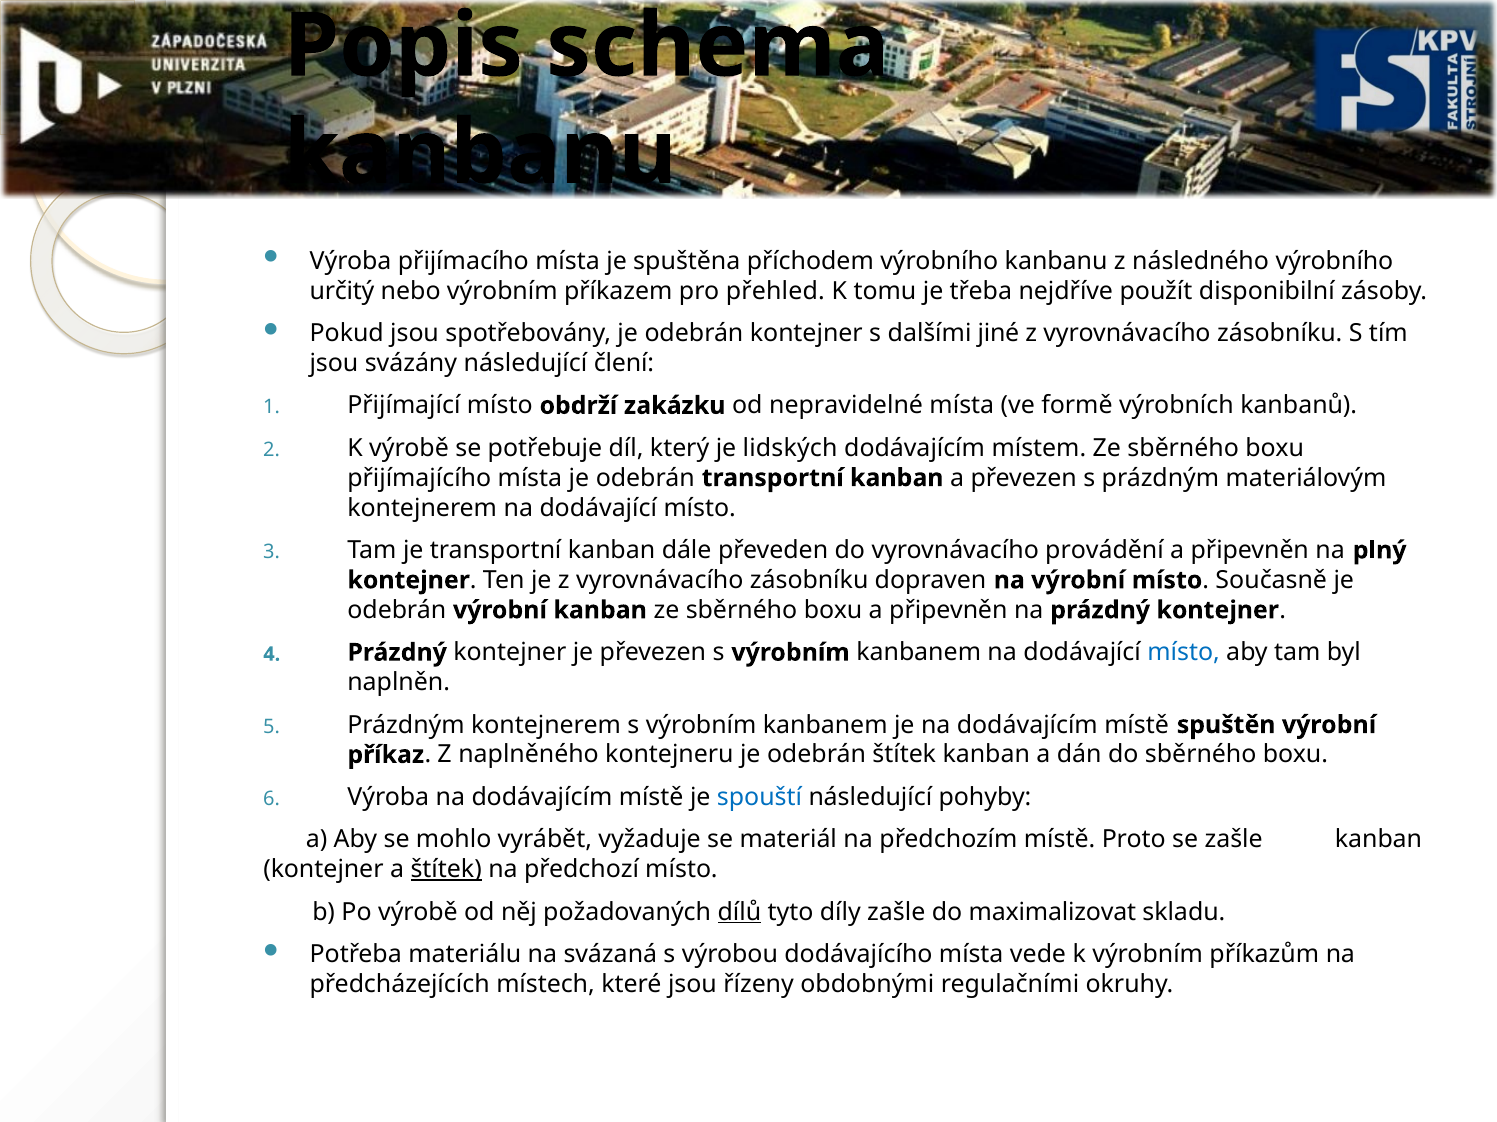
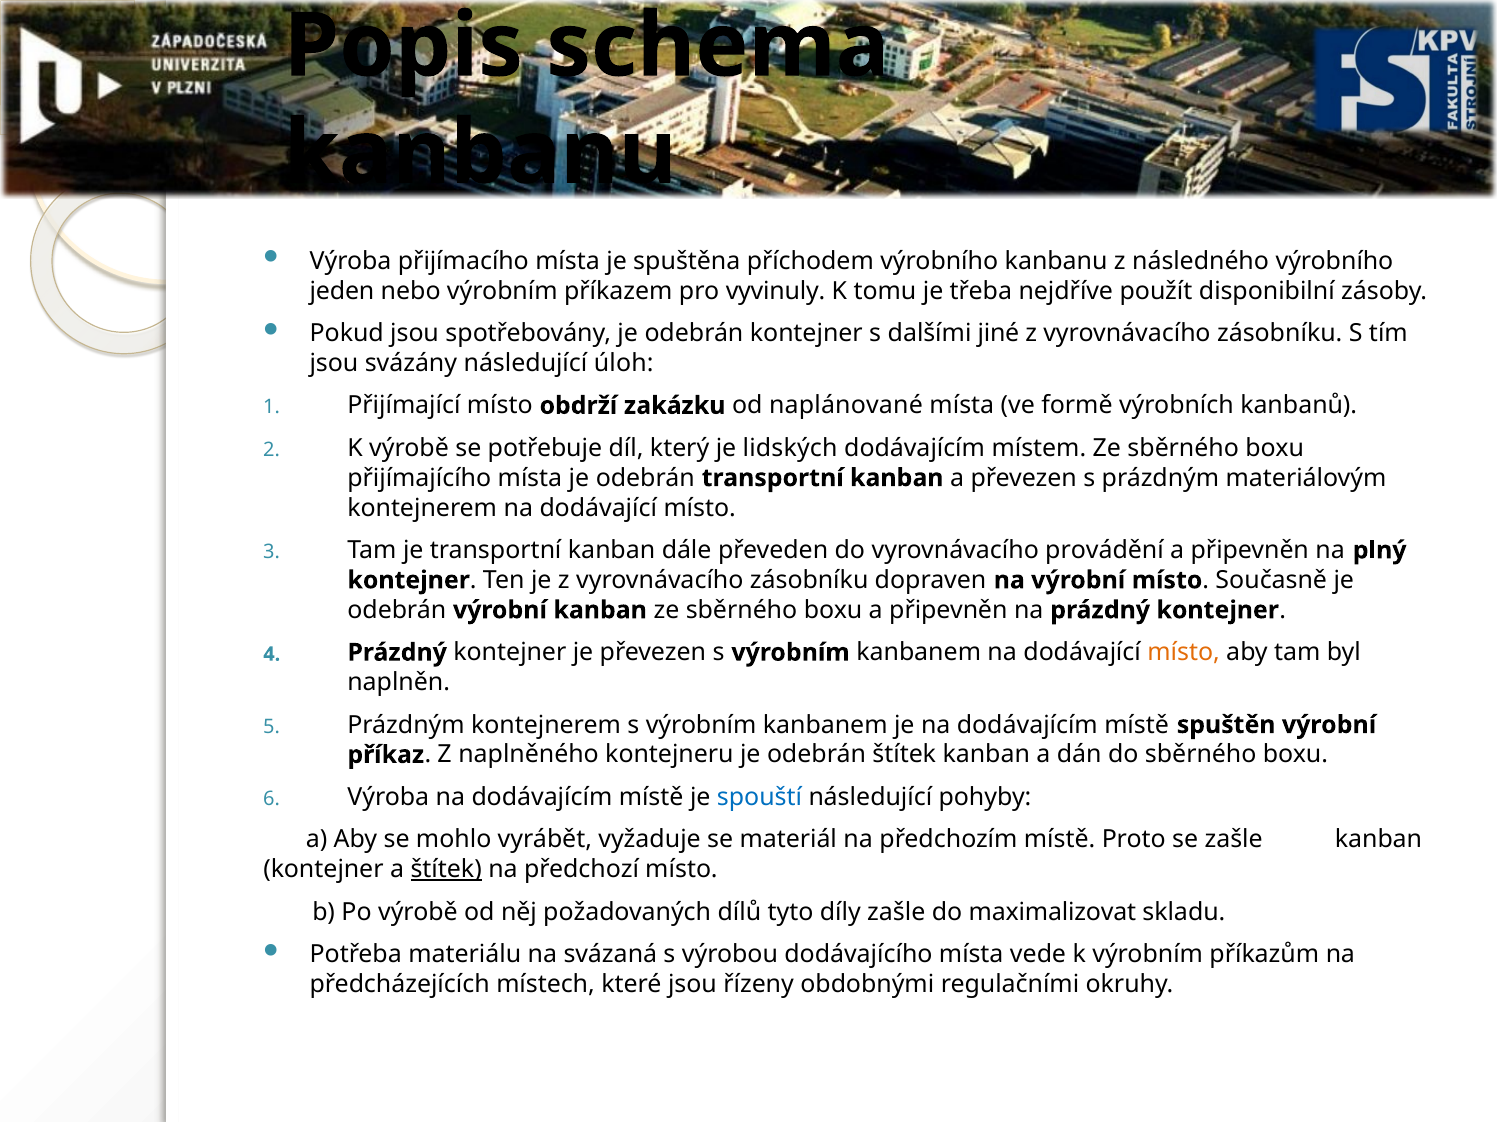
určitý: určitý -> jeden (342, 291)
přehled: přehled -> vyvinuly (776, 291)
člení: člení -> úloh (624, 363)
nepravidelné: nepravidelné -> naplánované (846, 406)
místo colour: blue -> orange (1184, 653)
dílů underline: present -> none (739, 912)
